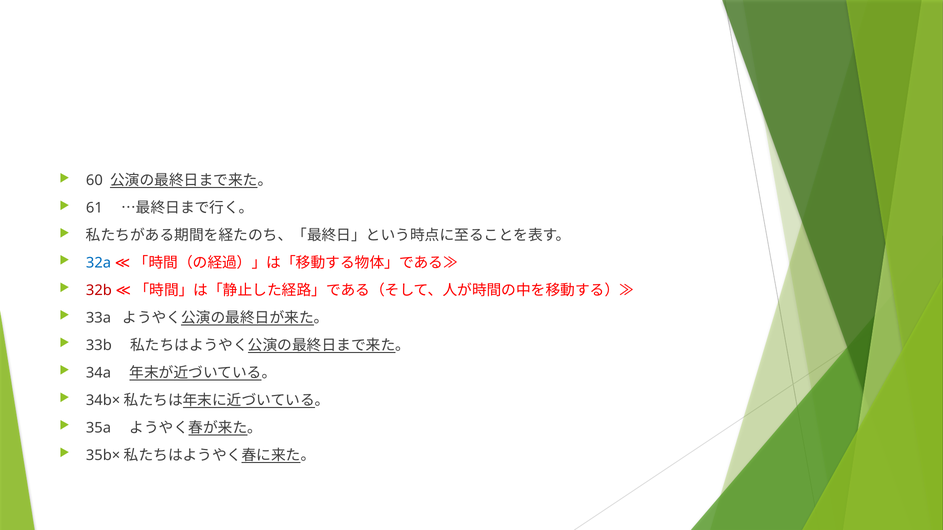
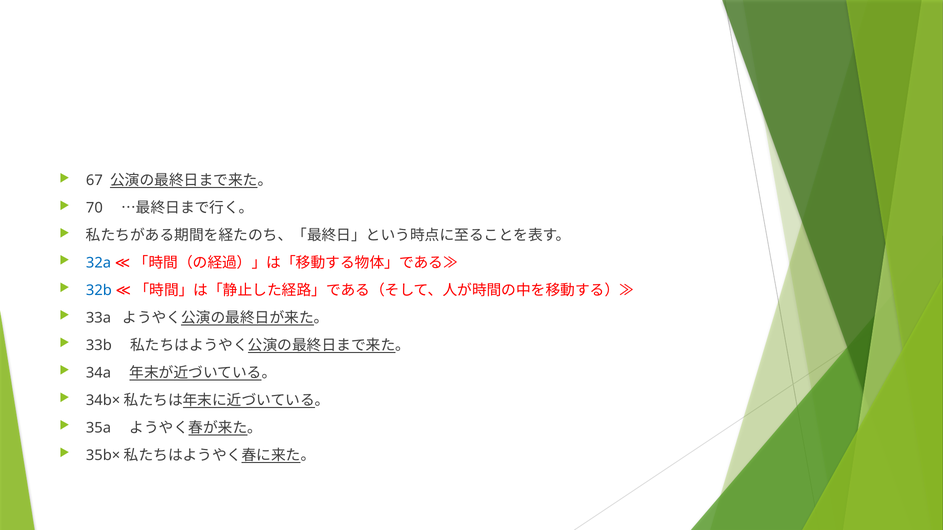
60: 60 -> 67 (94, 181)
61: 61 -> 70 (94, 208)
32b colour: red -> blue (99, 291)
